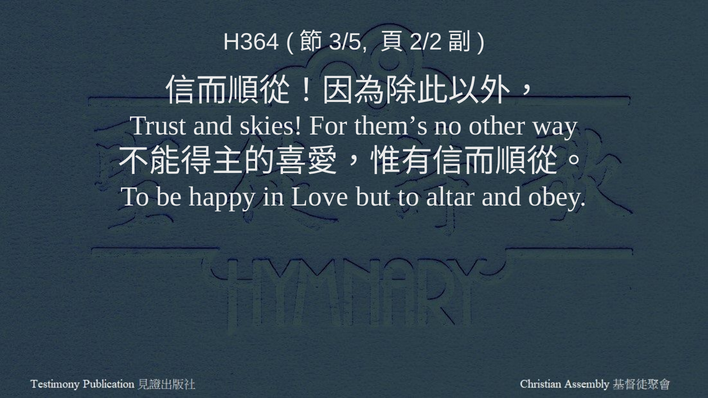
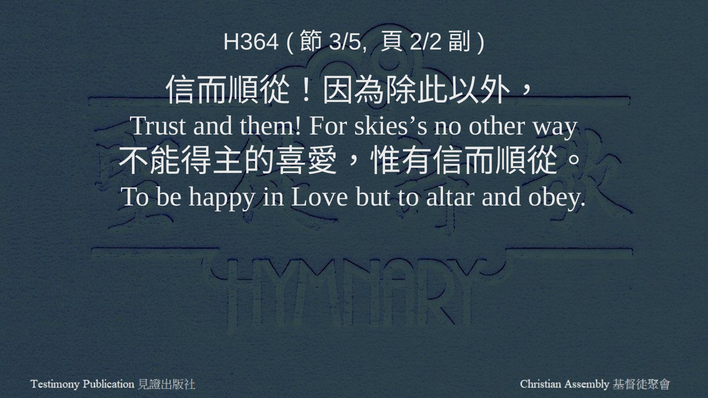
skies: skies -> them (271, 126)
them’s: them’s -> skies’s (391, 126)
